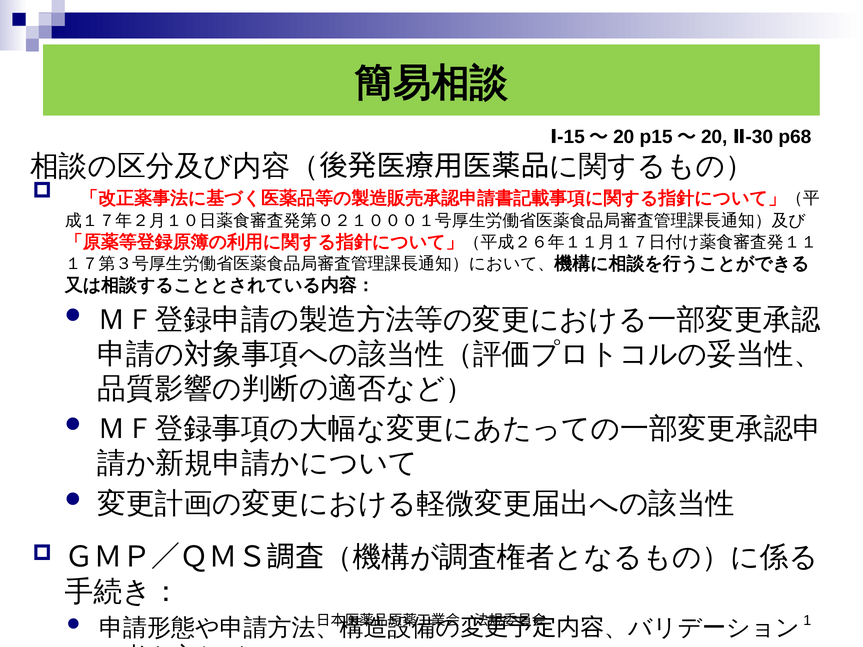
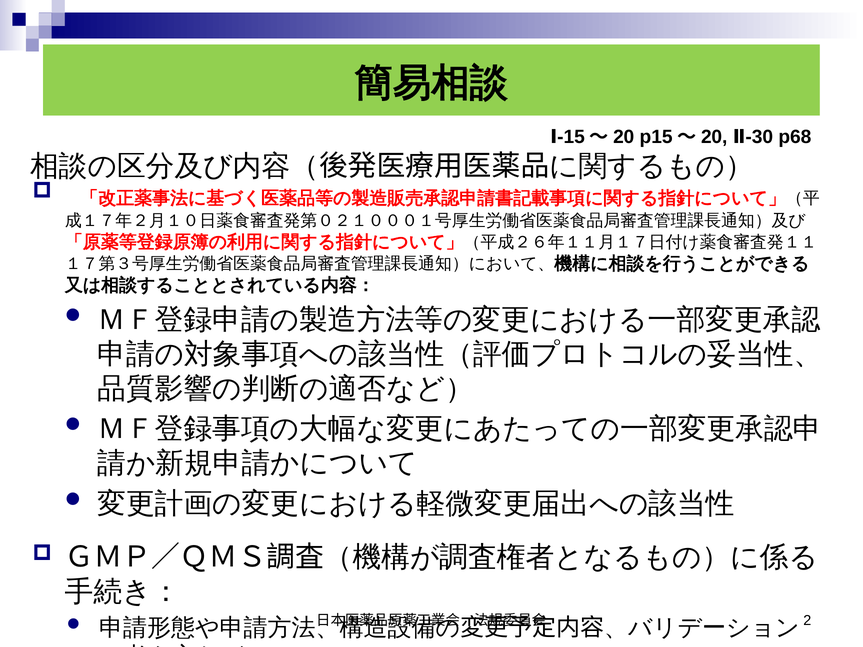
1: 1 -> 2 (807, 621)
